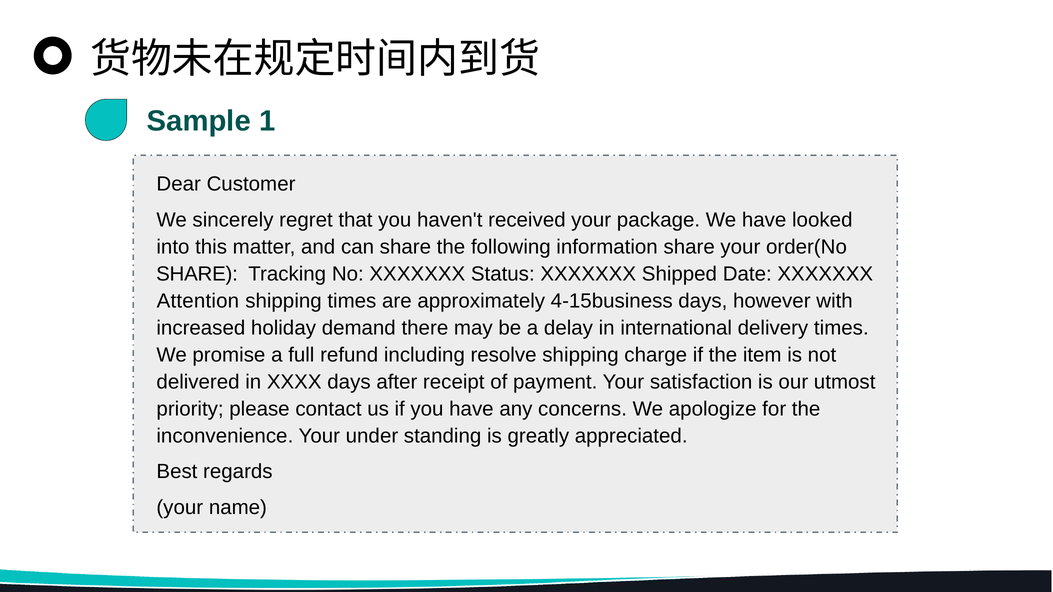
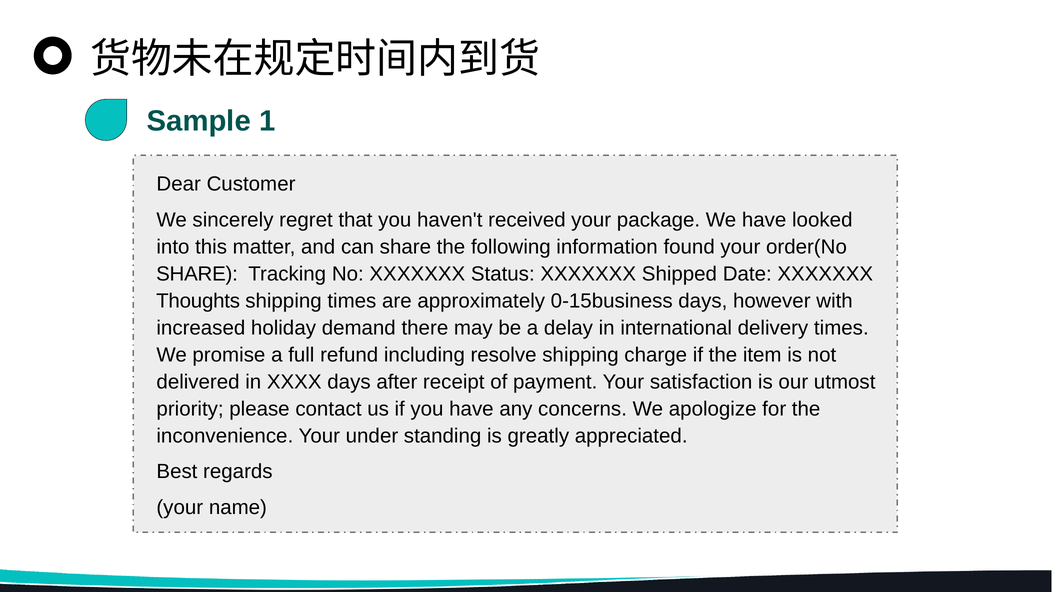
information share: share -> found (689, 247)
Attention: Attention -> Thoughts (198, 301)
4-15business: 4-15business -> 0-15business (612, 301)
